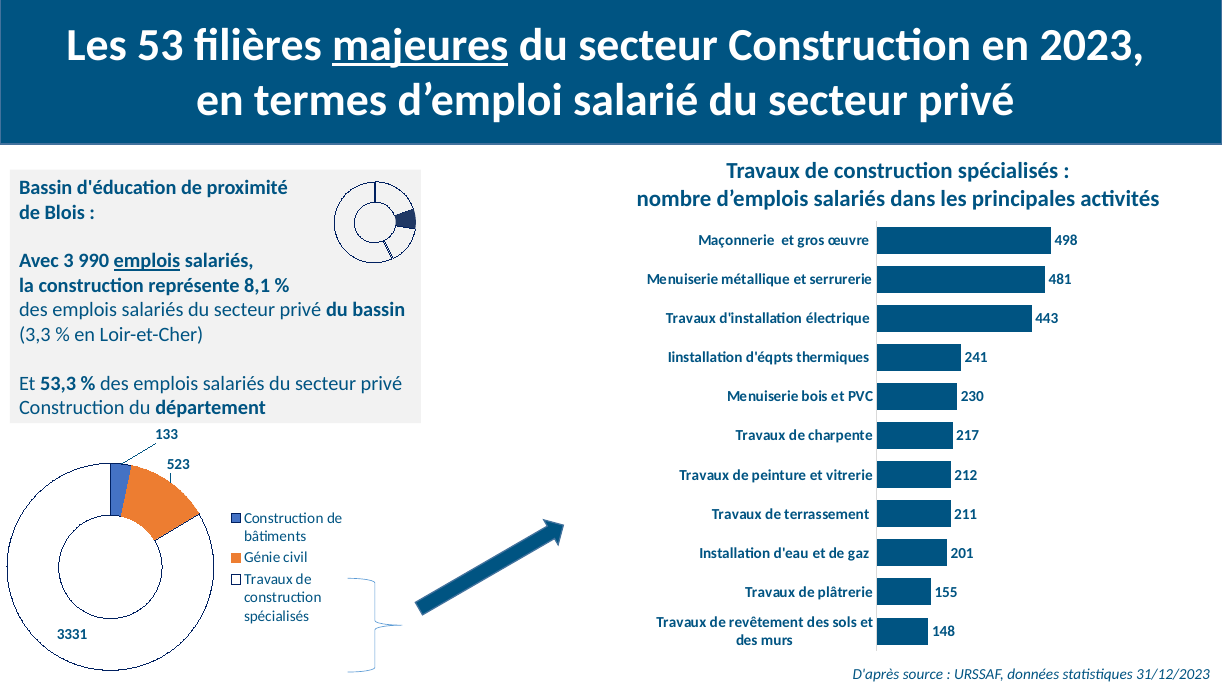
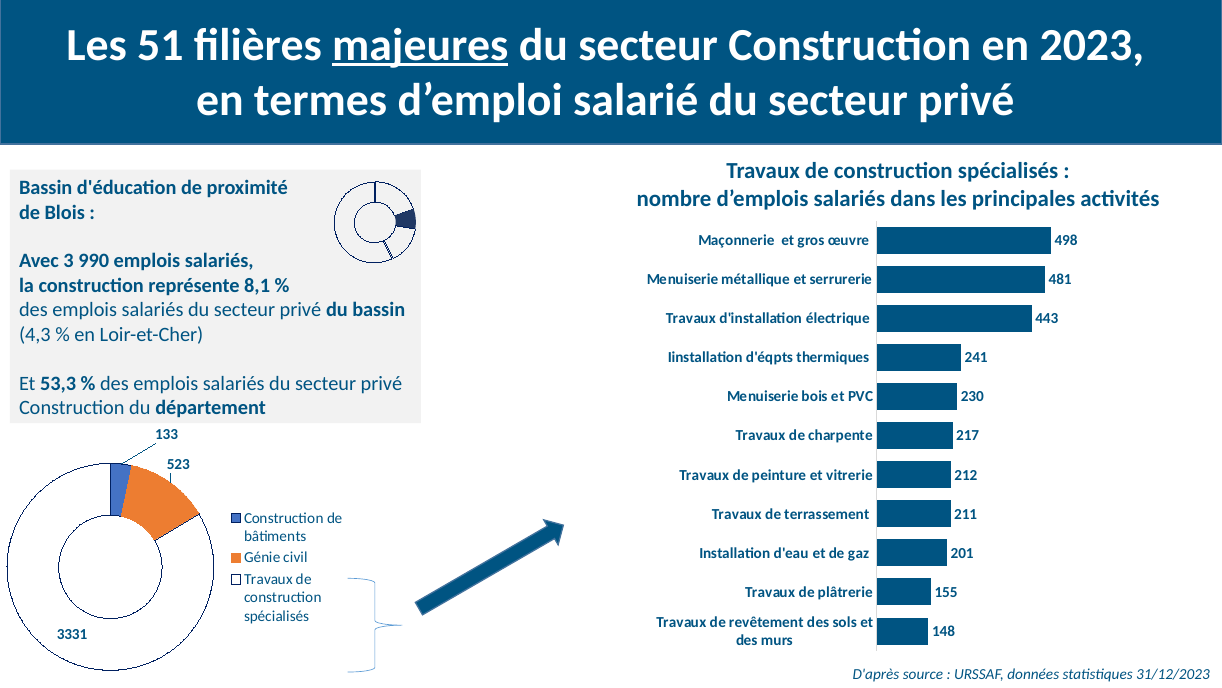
53: 53 -> 51 (160, 45)
emplois underline: present -> none (147, 261)
3,3: 3,3 -> 4,3 (35, 334)
